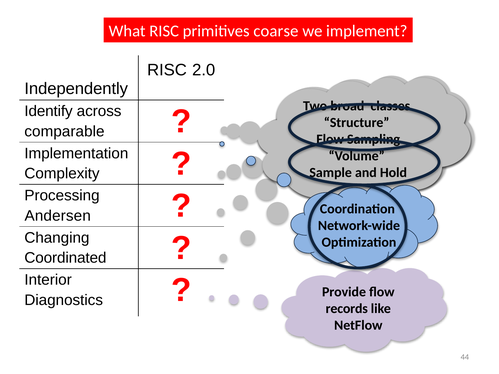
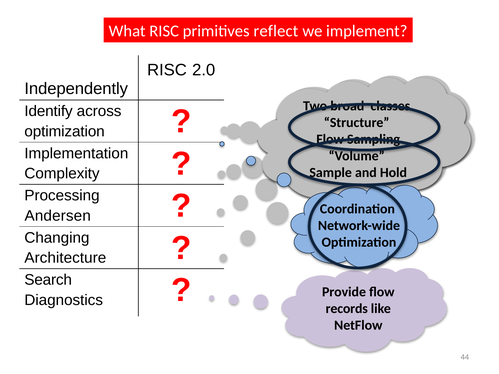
coarse: coarse -> reflect (276, 31)
comparable: comparable -> optimization (65, 131)
Coordinated: Coordinated -> Architecture (65, 258)
Interior: Interior -> Search (48, 280)
